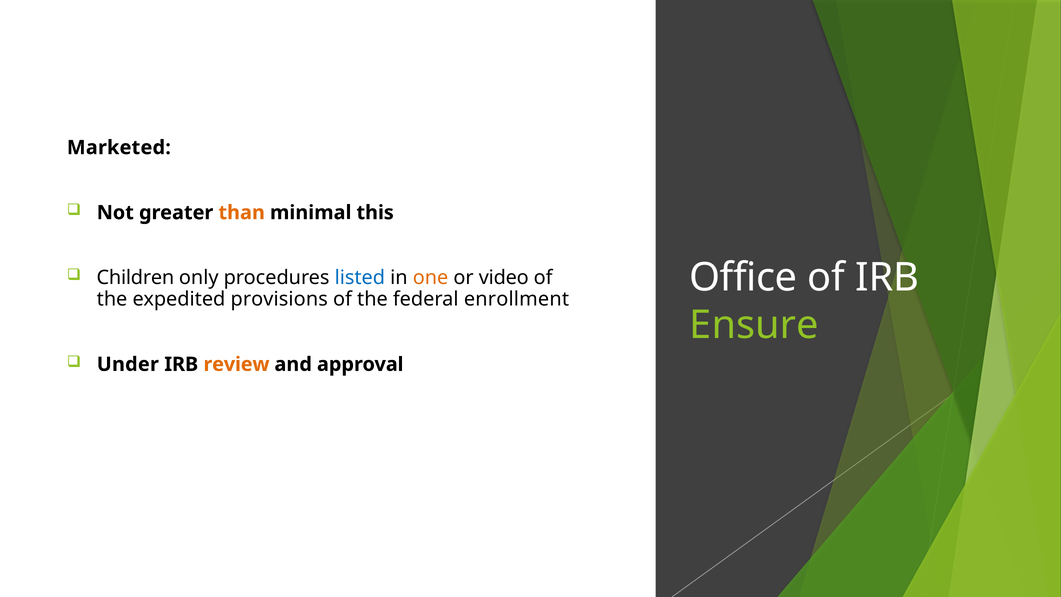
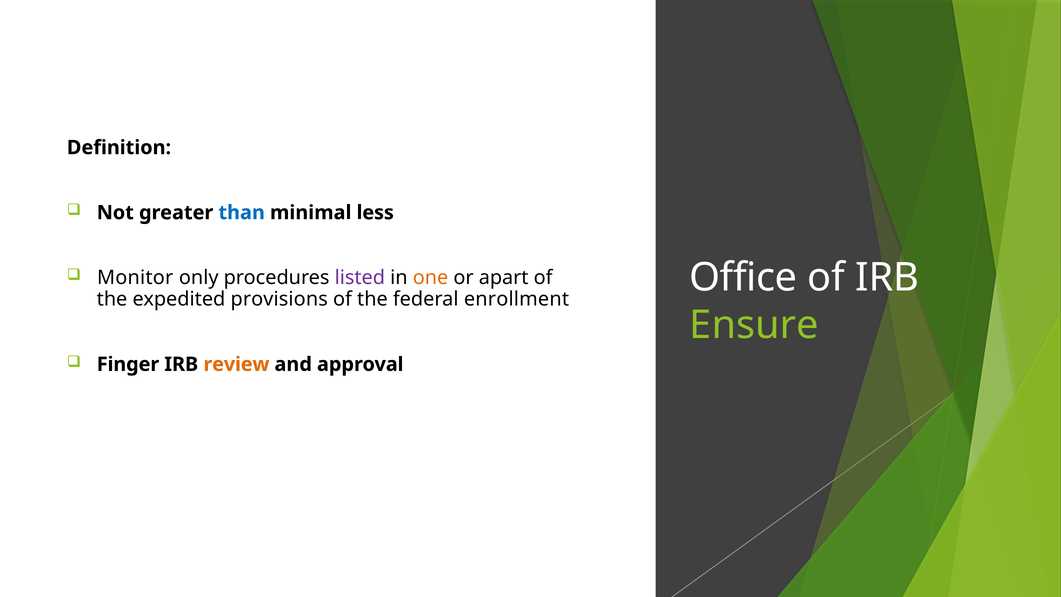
Marketed: Marketed -> Definition (119, 148)
than colour: orange -> blue (242, 213)
this: this -> less (375, 213)
Children: Children -> Monitor (135, 278)
listed colour: blue -> purple (360, 278)
video: video -> apart (504, 278)
Under: Under -> Finger (128, 364)
